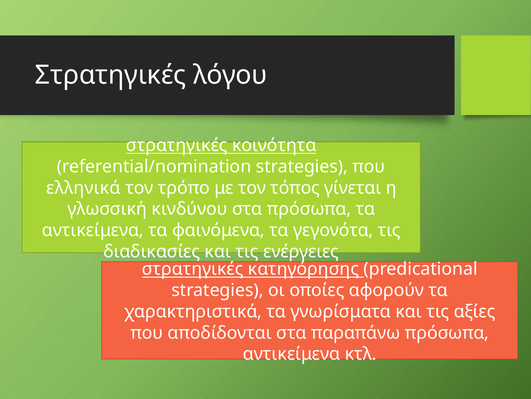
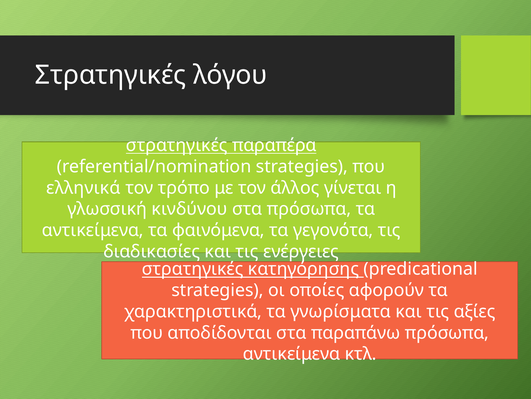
κοινότητα: κοινότητα -> παραπέρα (274, 145)
τόπος: τόπος -> άλλος (295, 188)
